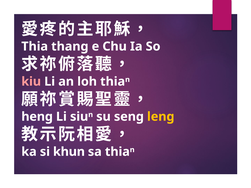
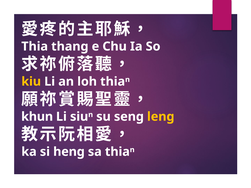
kiu colour: pink -> yellow (31, 82)
heng: heng -> khun (37, 117)
khun: khun -> heng (69, 152)
